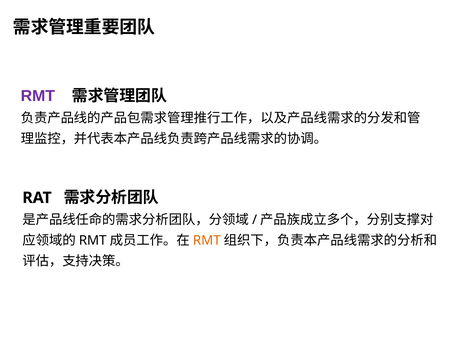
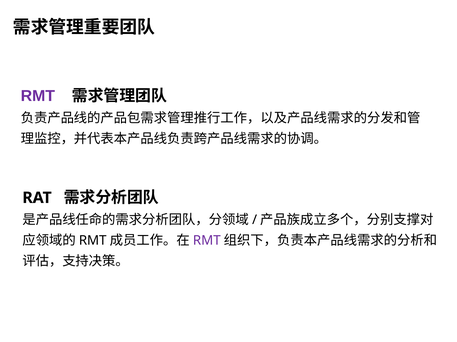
RMT colour: orange -> purple (207, 241)
